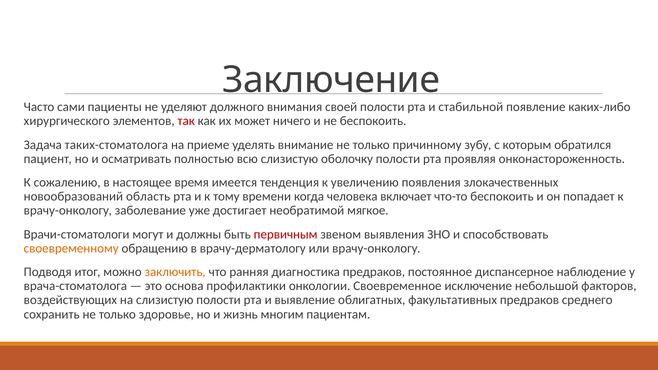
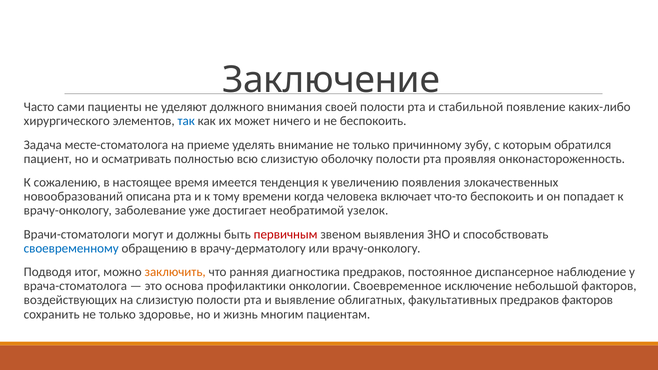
так colour: red -> blue (186, 121)
таких-стоматолога: таких-стоматолога -> месте-стоматолога (116, 145)
область: область -> описана (148, 197)
мягкое: мягкое -> узелок (368, 211)
своевременному colour: orange -> blue (71, 248)
предраков среднего: среднего -> факторов (587, 300)
